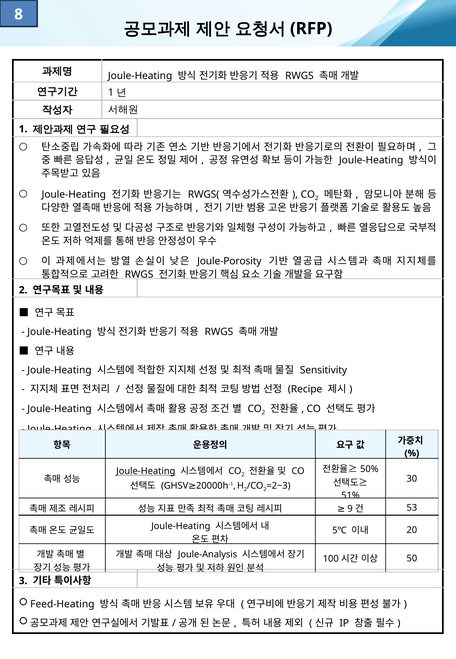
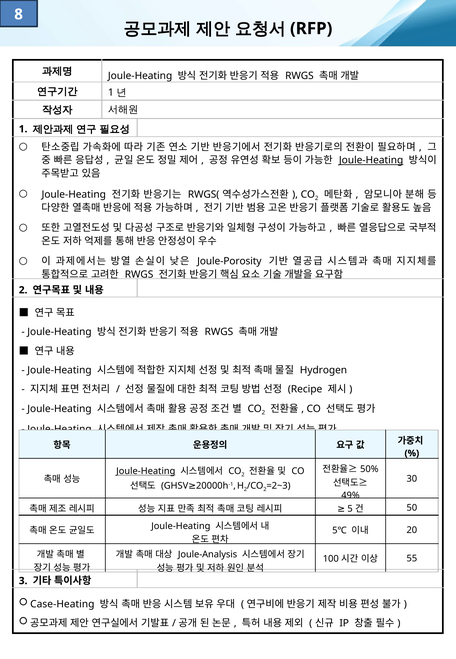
Joule-Heating underline: none -> present (371, 160)
Sensitivity: Sensitivity -> Hydrogen (323, 370)
51%: 51% -> 49% (350, 495)
9: 9 -> 5 (350, 508)
53: 53 -> 50 (412, 508)
50: 50 -> 55 (412, 558)
Feed-Heating: Feed-Heating -> Case-Heating (62, 604)
